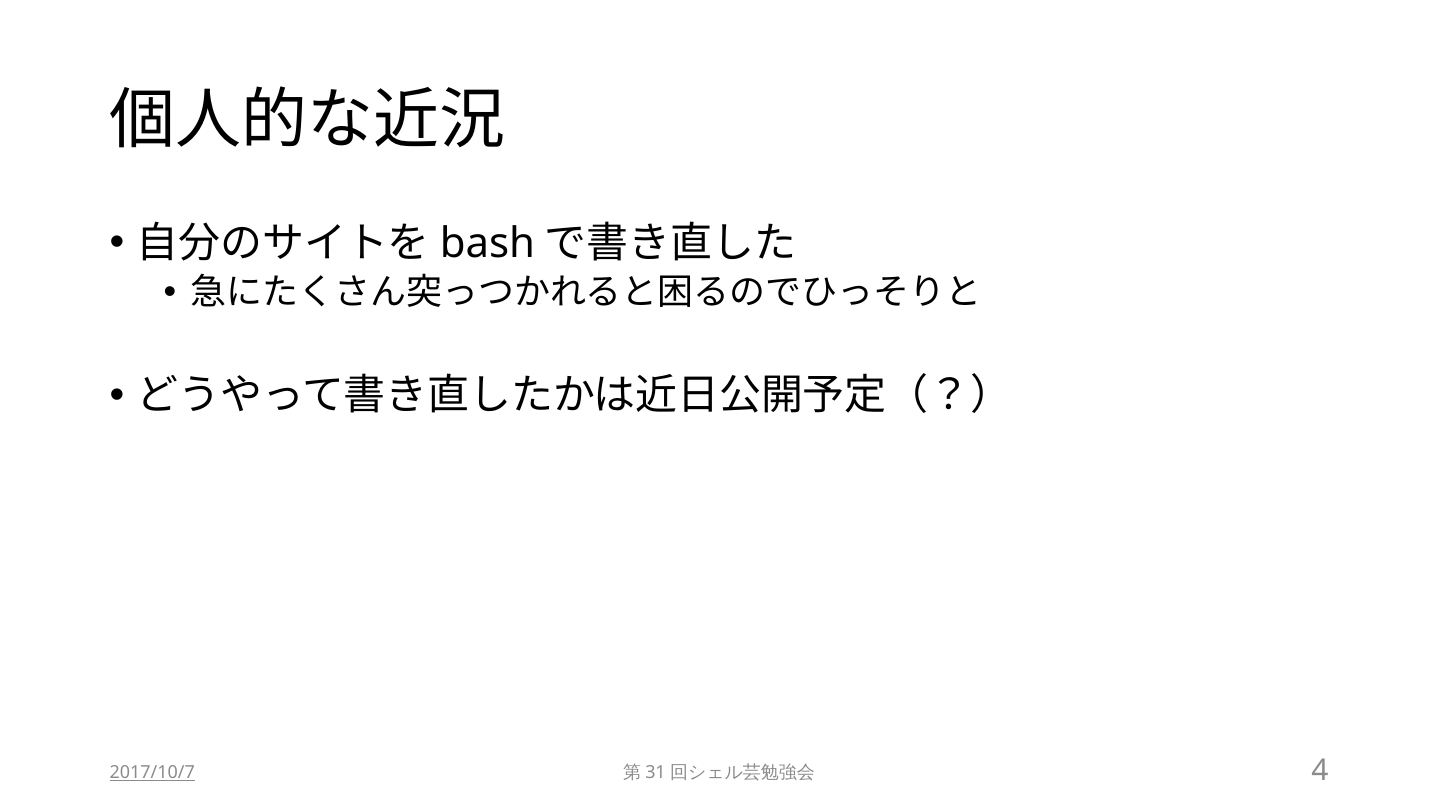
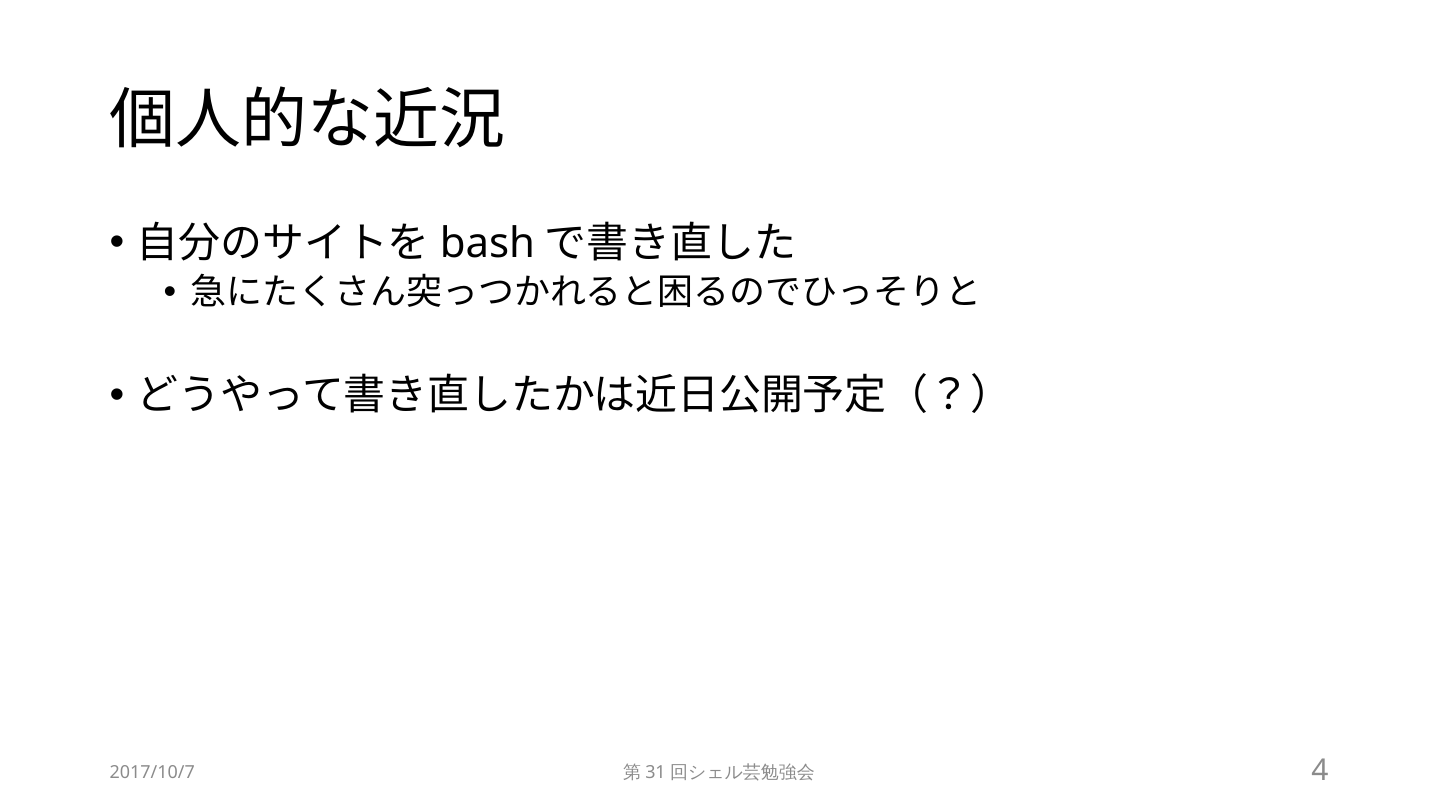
2017/10/7 underline: present -> none (152, 772)
